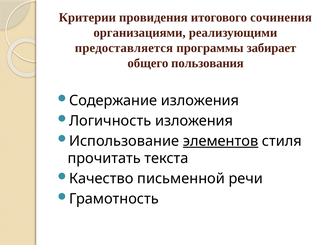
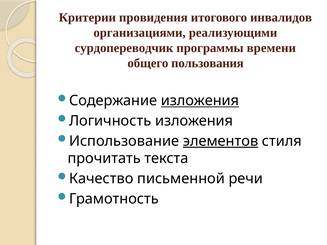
сочинения: сочинения -> инвалидов (281, 17)
предоставляется: предоставляется -> сурдопереводчик (124, 48)
забирает: забирает -> времени (271, 48)
изложения underline: none -> present (200, 101)
